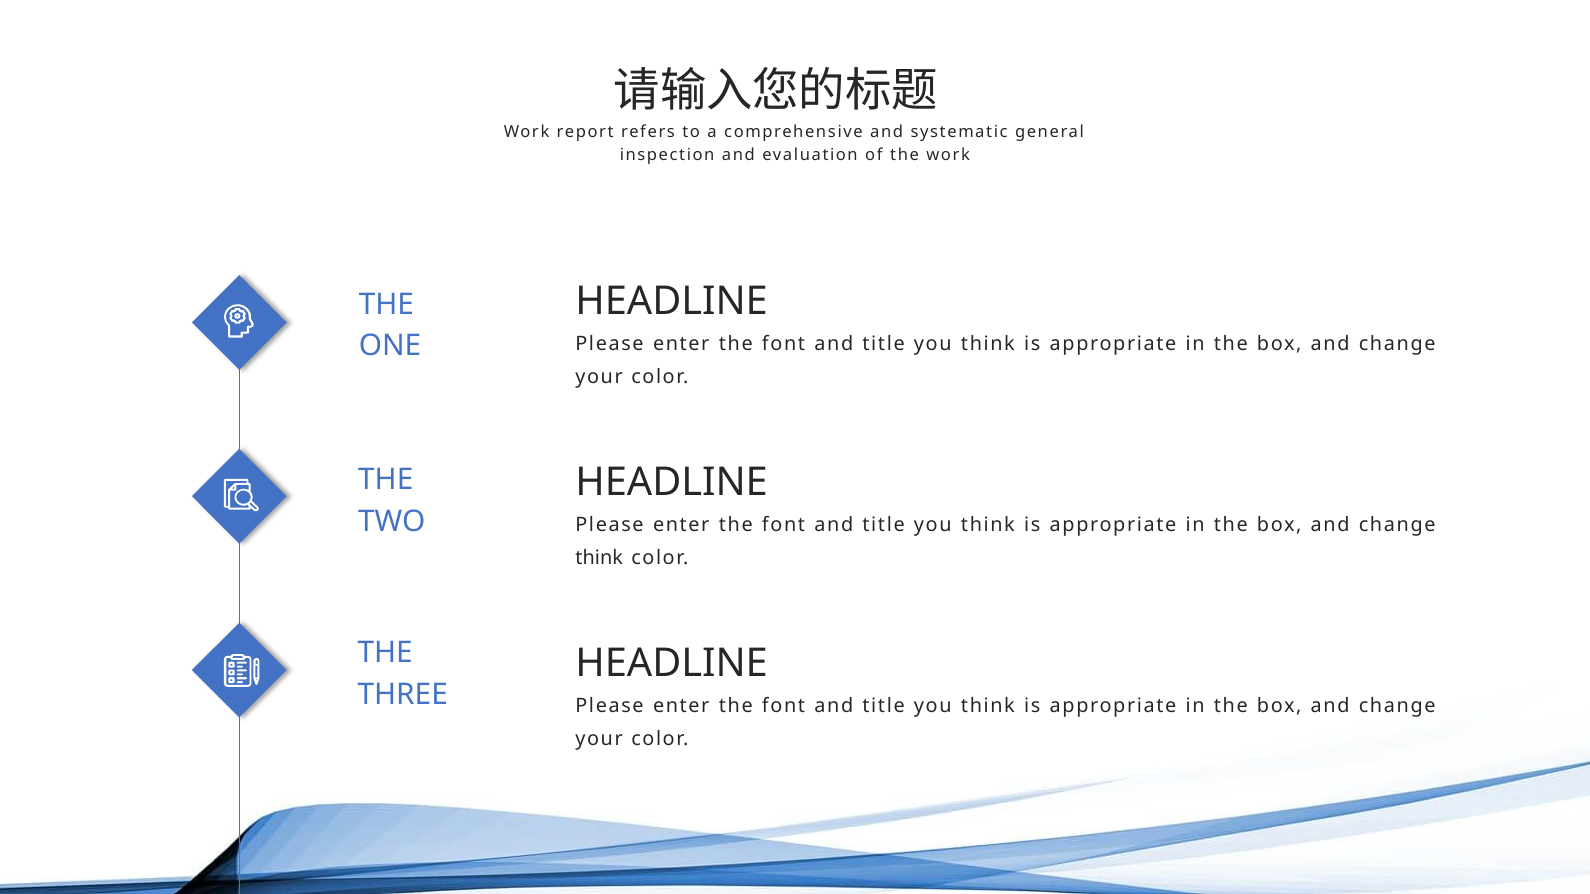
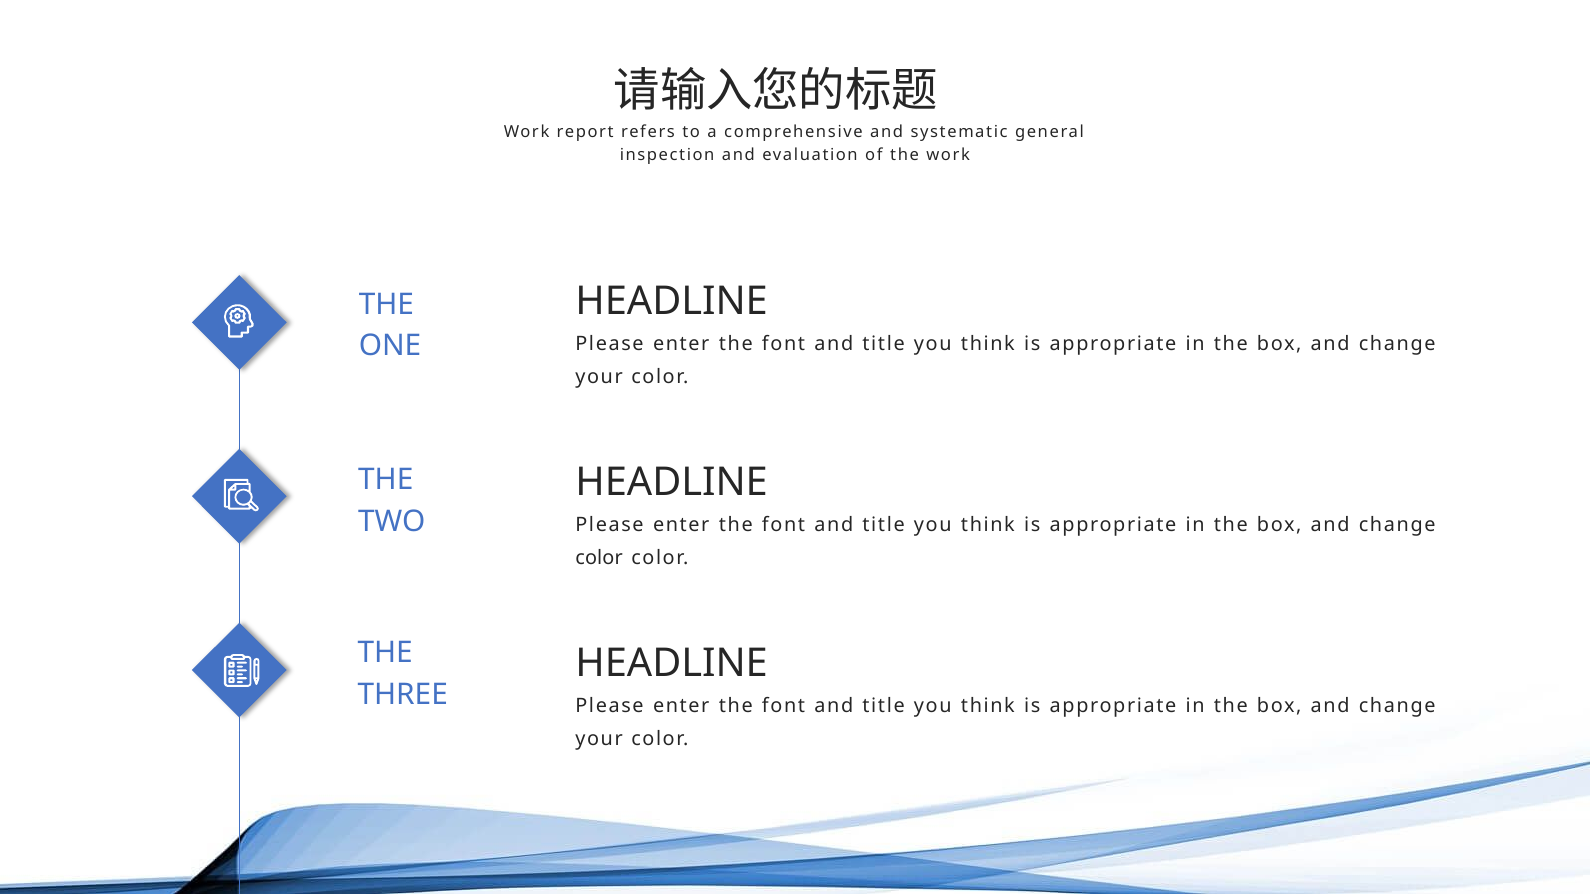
think: think -> color (599, 558)
